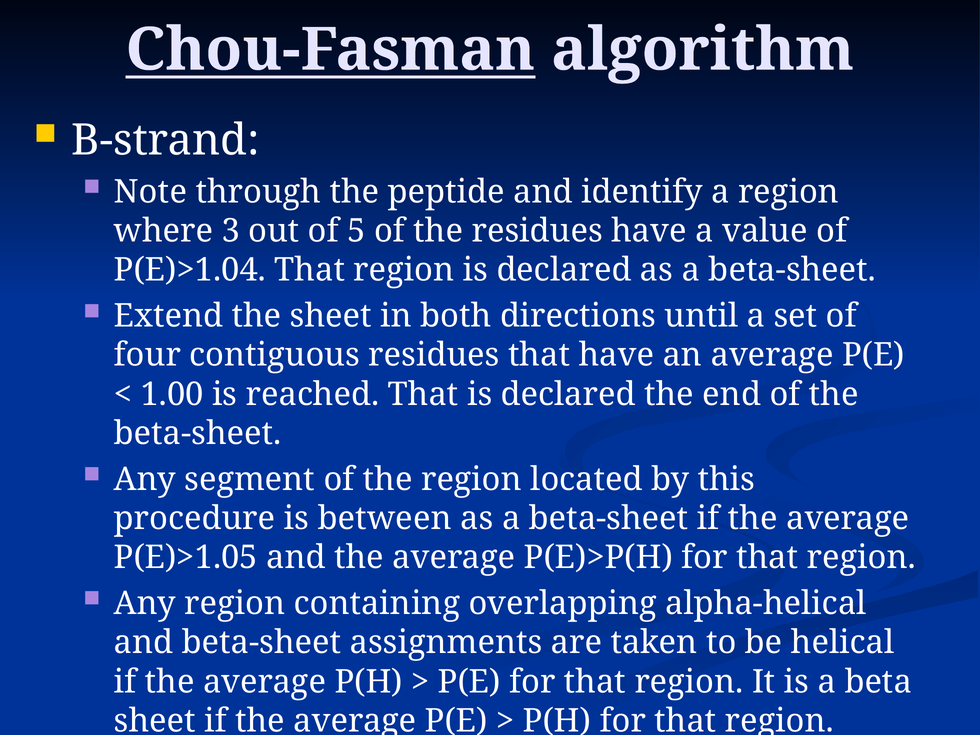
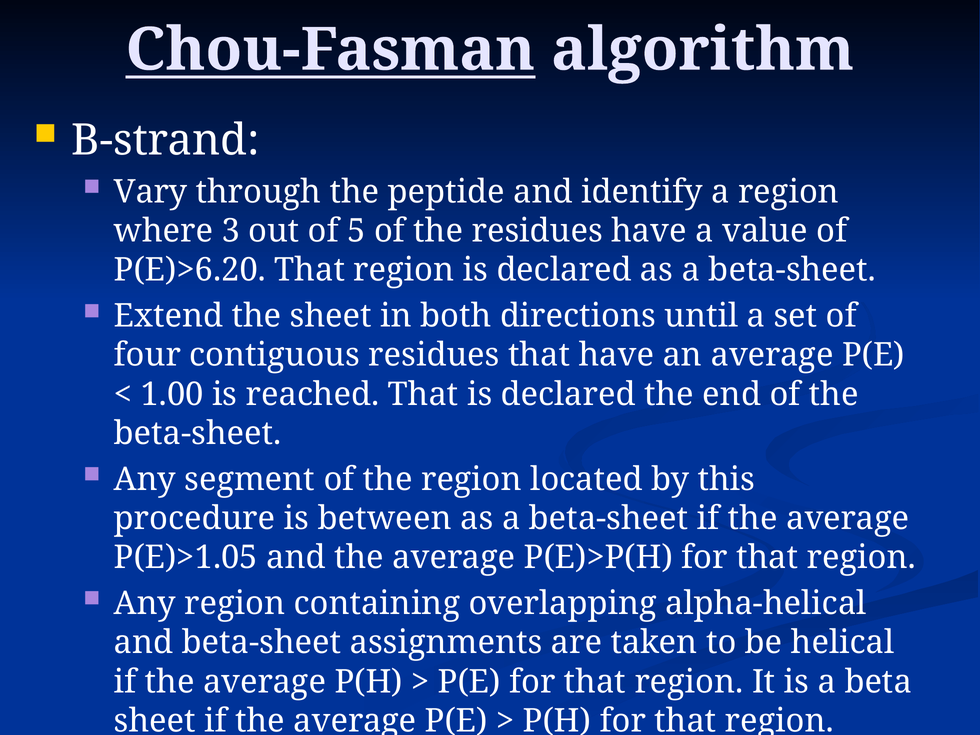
Note: Note -> Vary (151, 192)
P(E)>1.04: P(E)>1.04 -> P(E)>6.20 (190, 270)
